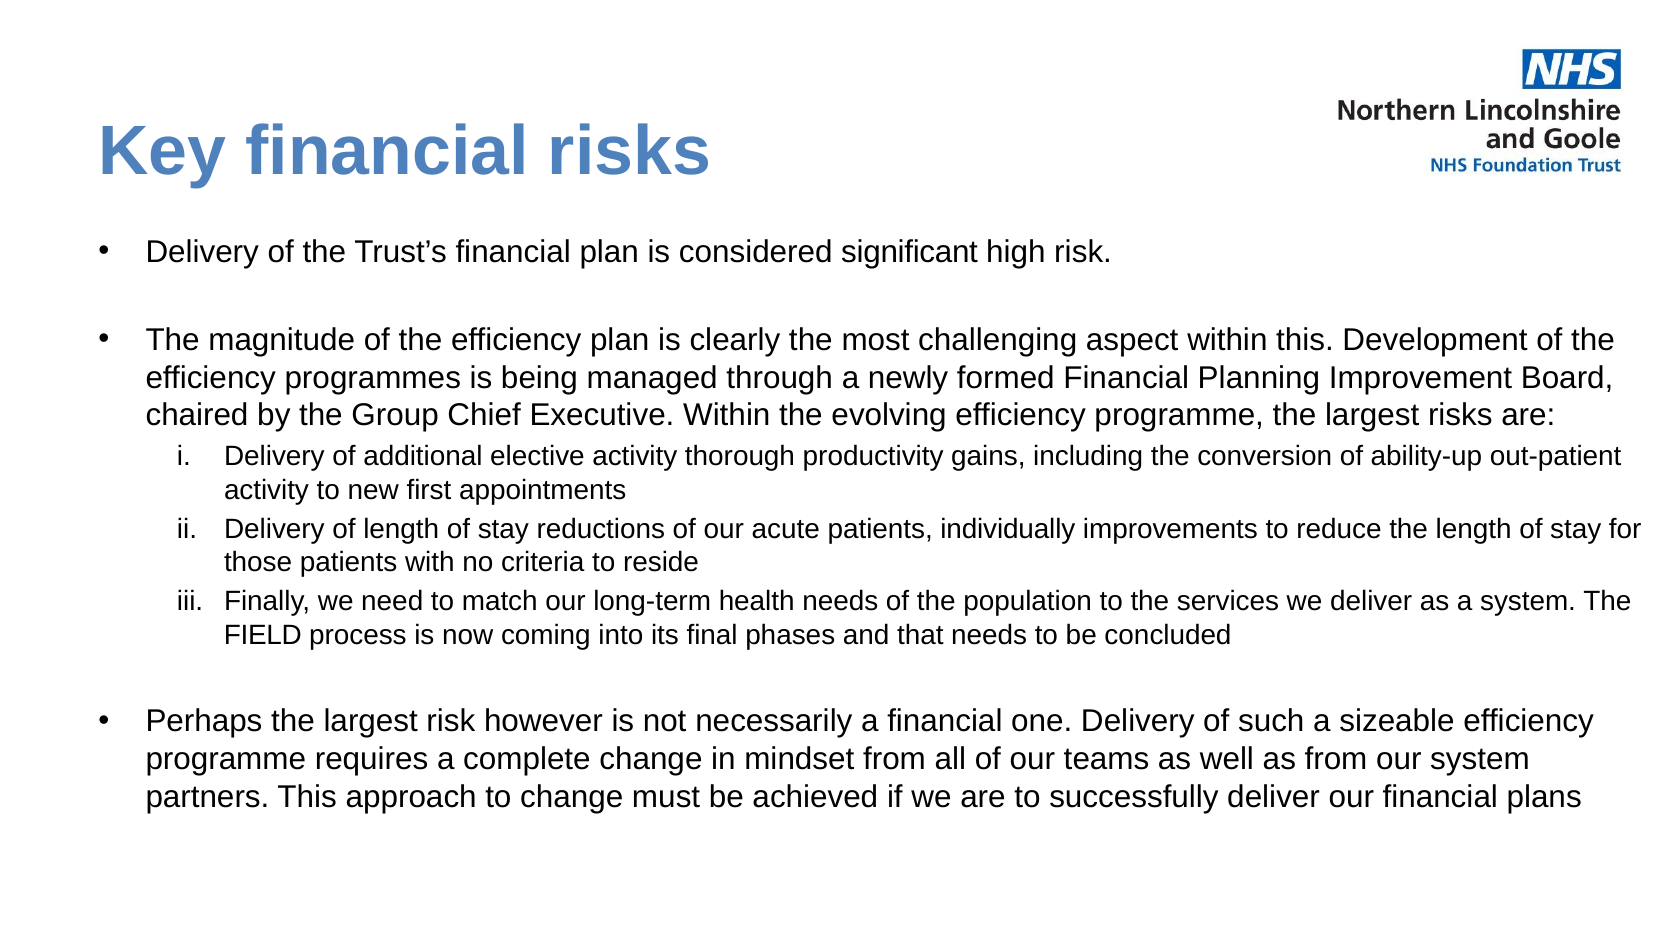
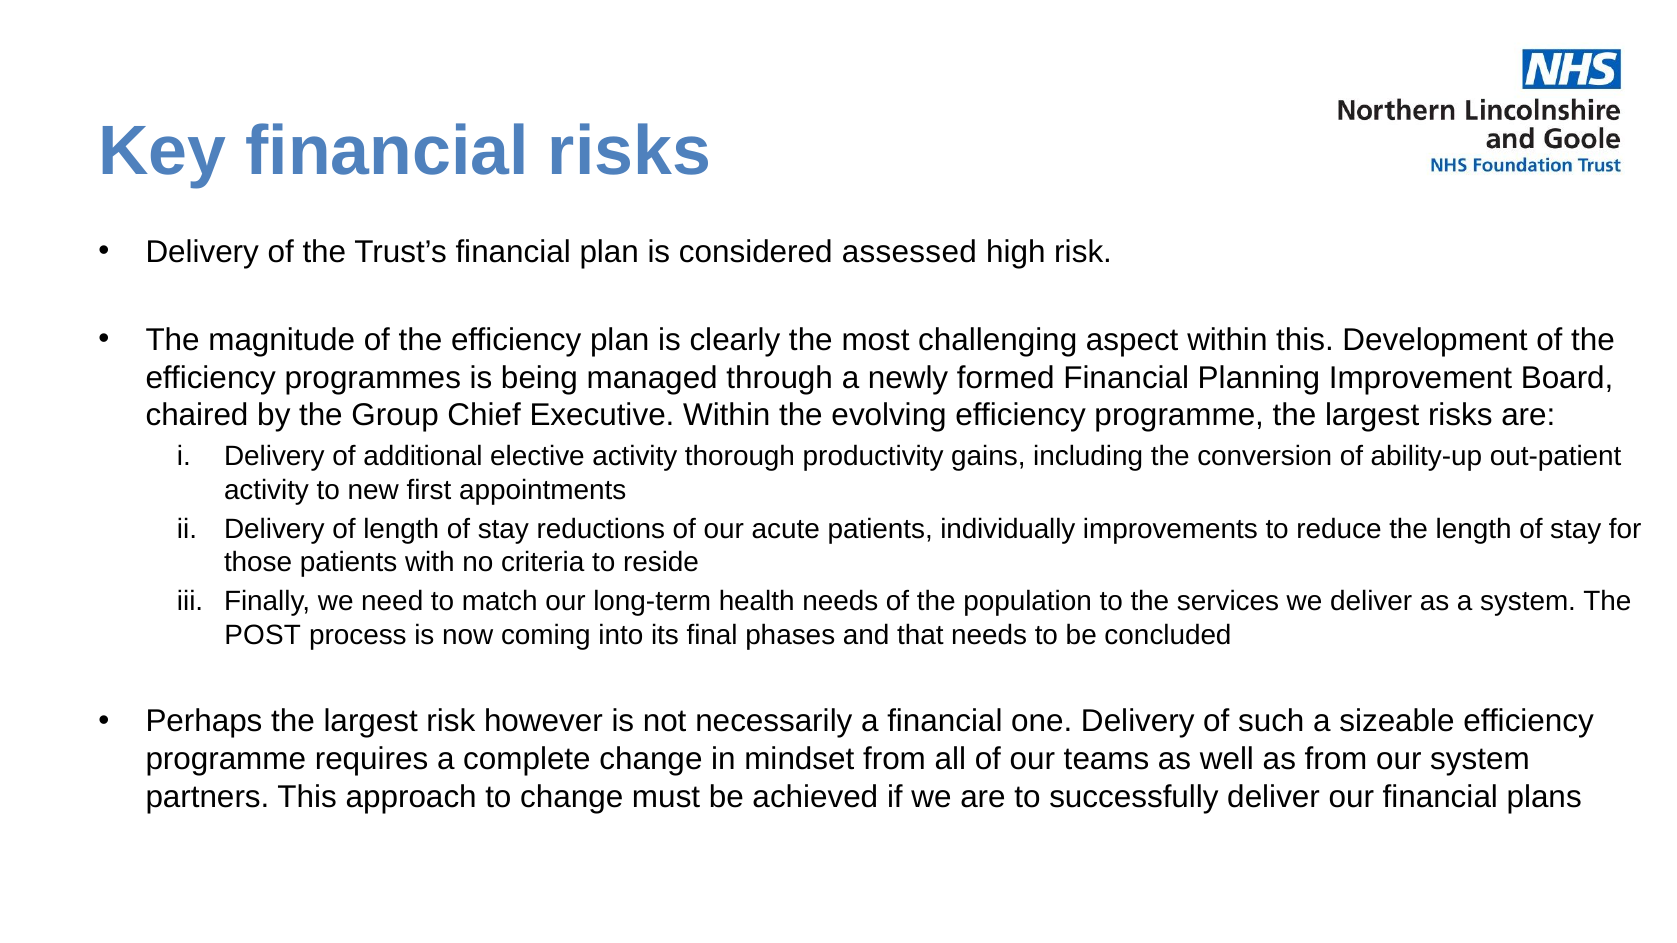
significant: significant -> assessed (909, 252)
FIELD: FIELD -> POST (263, 635)
